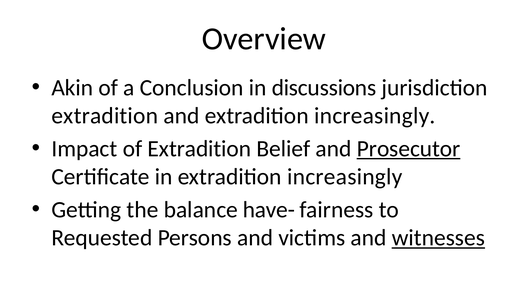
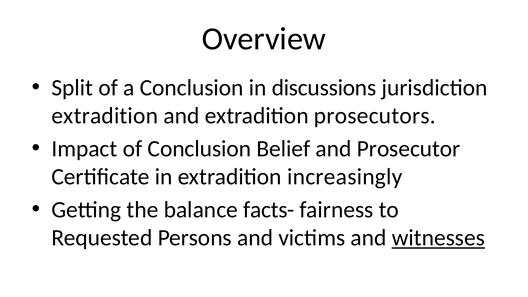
Akin: Akin -> Split (72, 88)
and extradition increasingly: increasingly -> prosecutors (375, 116)
of Extradition: Extradition -> Conclusion (199, 149)
Prosecutor underline: present -> none (409, 149)
have-: have- -> facts- (269, 210)
